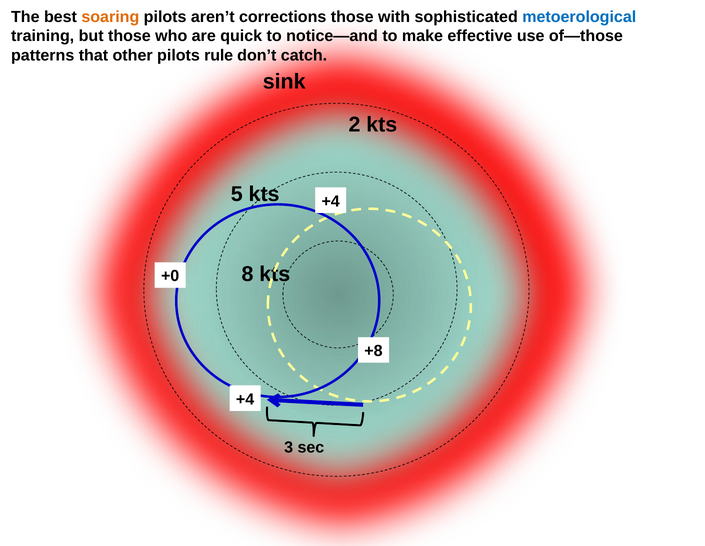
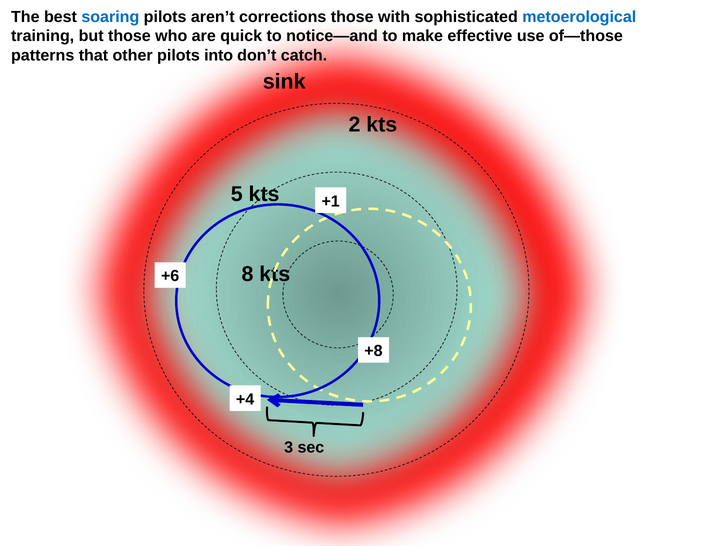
soaring colour: orange -> blue (110, 17)
rule: rule -> into (219, 55)
+4: +4 -> +1 (331, 201)
+0: +0 -> +6 (170, 276)
